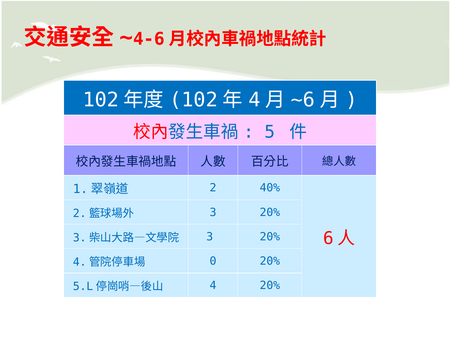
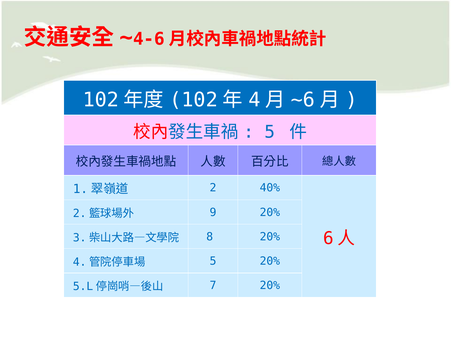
3: 3 -> 9 (213, 212)
3: 3 -> 8 (210, 237)
0: 0 -> 5 (213, 261)
4: 4 -> 7 (213, 286)
